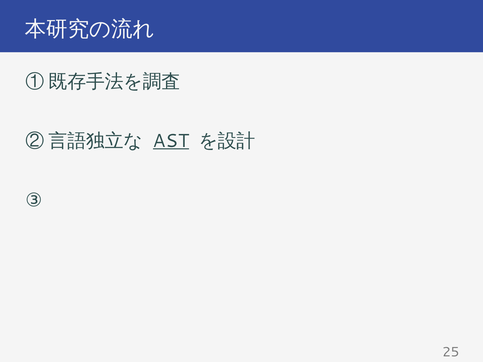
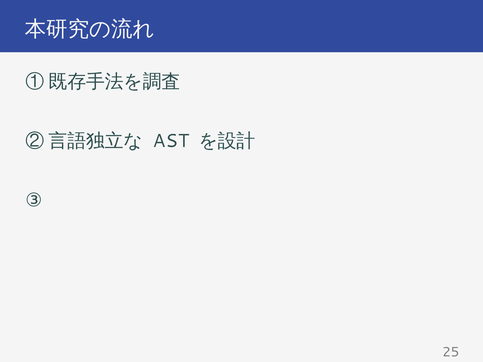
AST underline: present -> none (171, 141)
